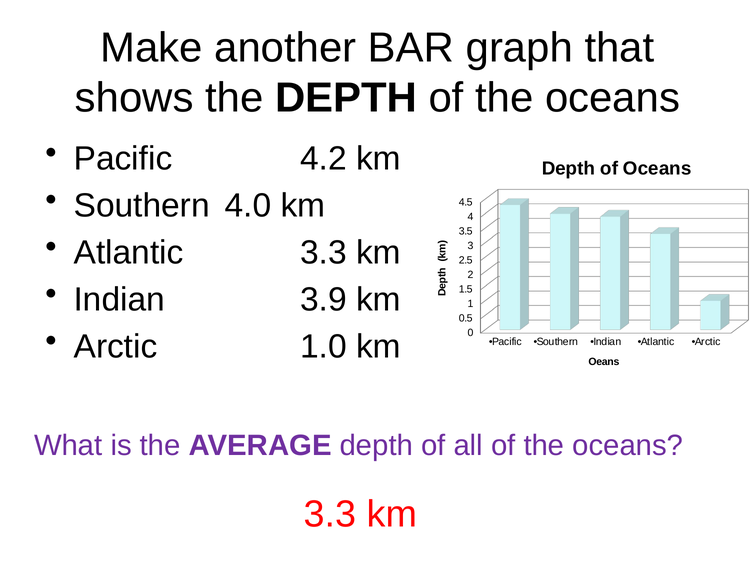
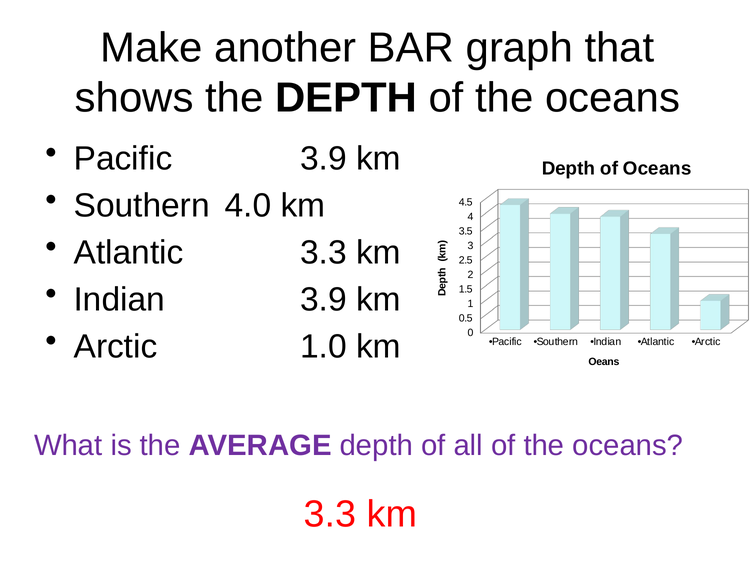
Pacific 4.2: 4.2 -> 3.9 (323, 158)
